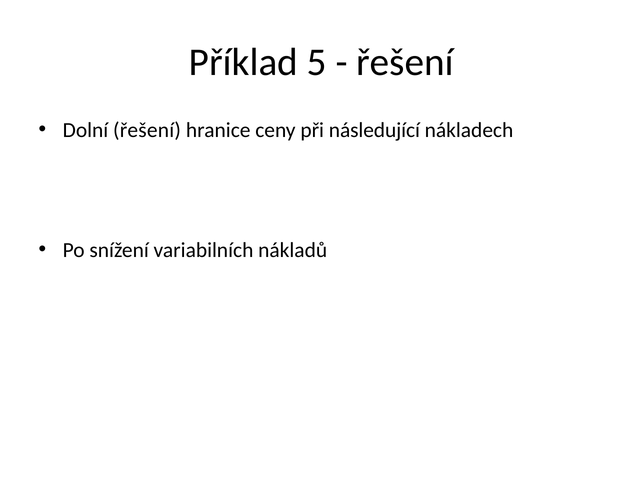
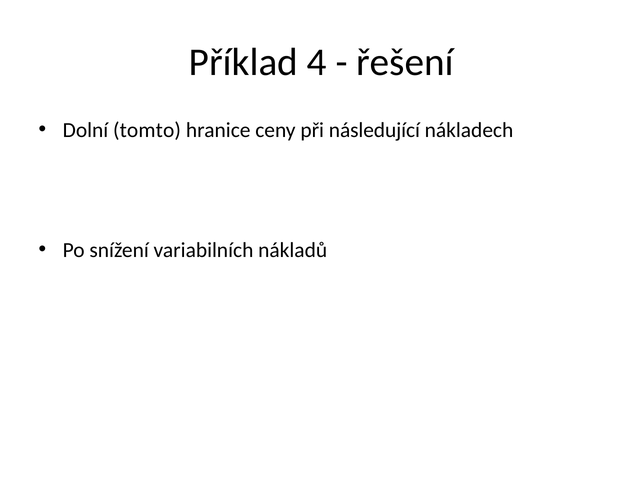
5: 5 -> 4 (317, 62)
Dolní řešení: řešení -> tomto (147, 130)
